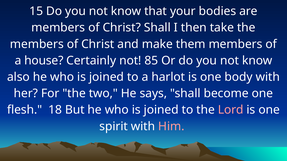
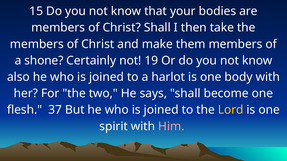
house: house -> shone (44, 61)
85: 85 -> 19 (151, 61)
18: 18 -> 37 (55, 110)
Lord colour: pink -> yellow (231, 110)
